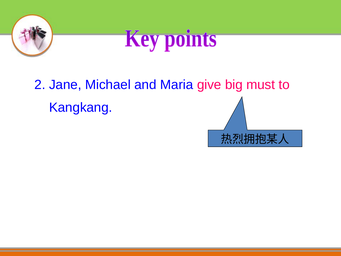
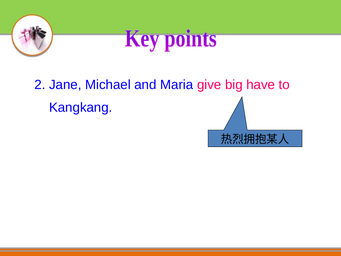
must: must -> have (261, 85)
